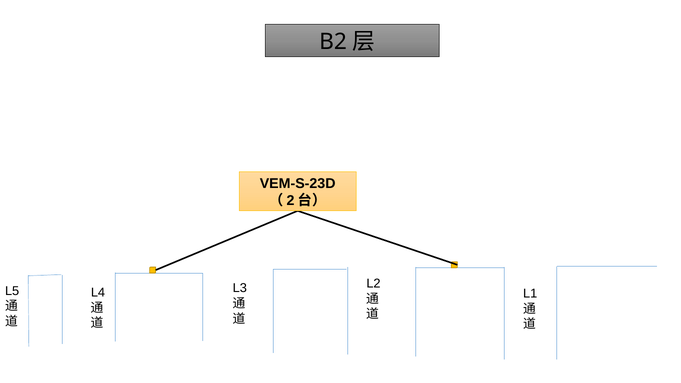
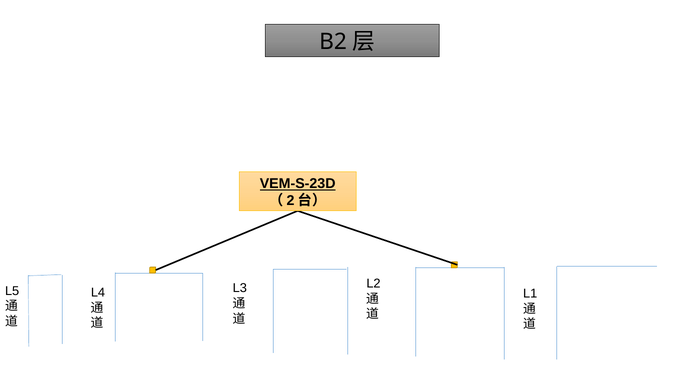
VEM-S-23D underline: none -> present (298, 184)
